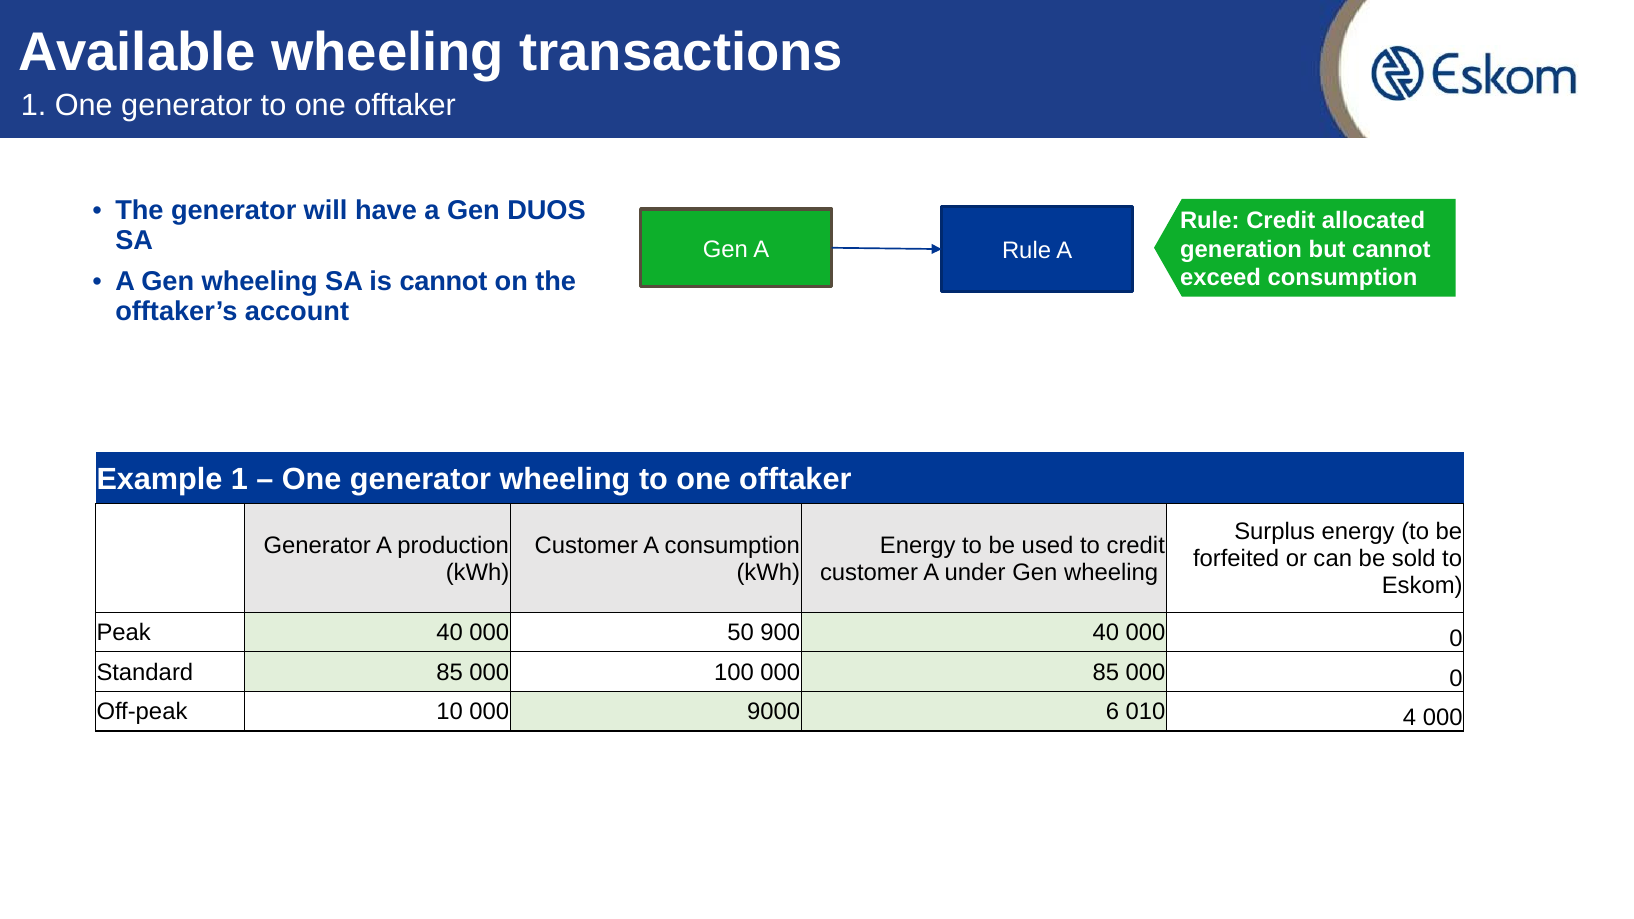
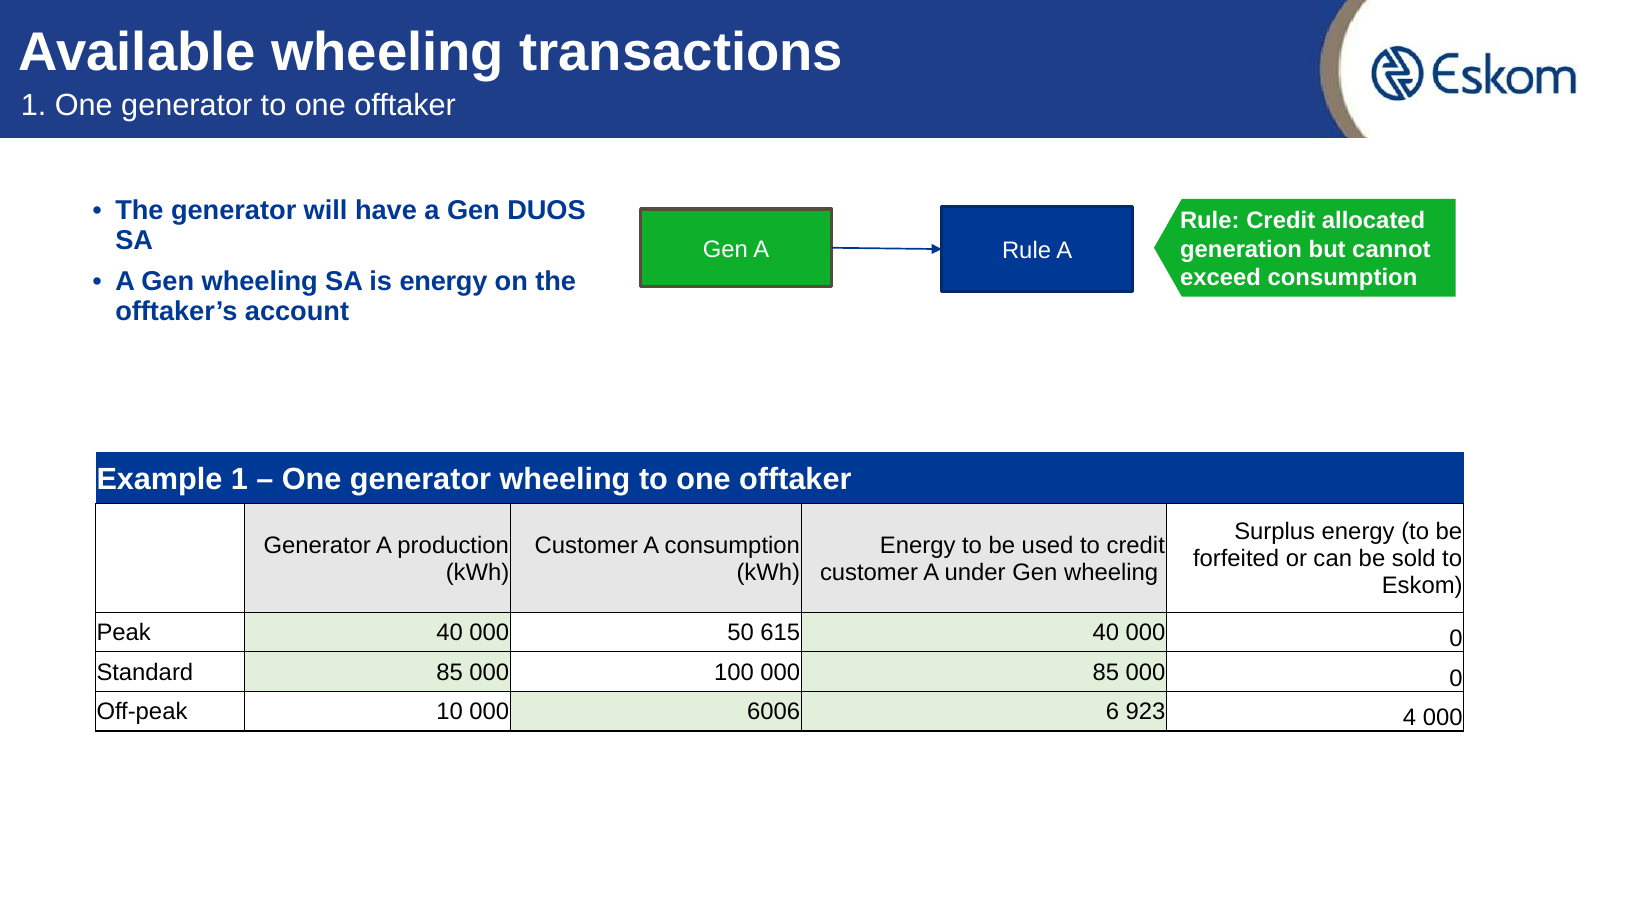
is cannot: cannot -> energy (443, 281)
900: 900 -> 615 (780, 633)
9000: 9000 -> 6006 (774, 712)
010: 010 -> 923 (1146, 712)
